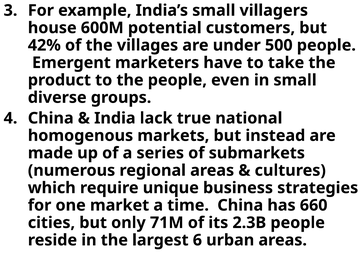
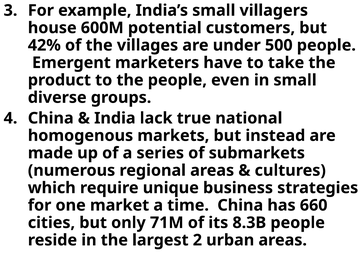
2.3B: 2.3B -> 8.3B (249, 223)
6: 6 -> 2 (197, 240)
